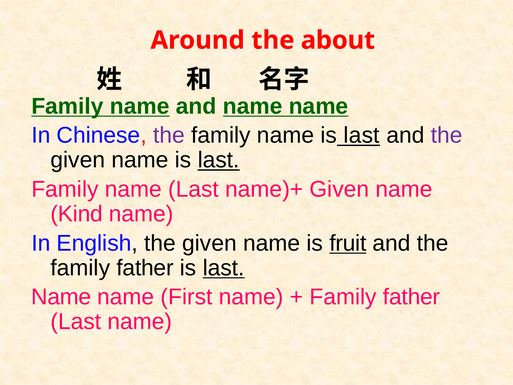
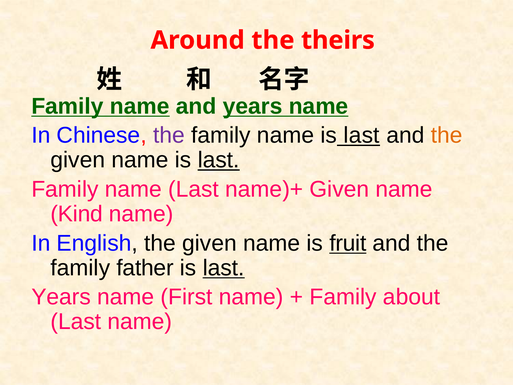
about: about -> theirs (338, 40)
and name: name -> years (253, 106)
the colour: purple -> orange (447, 135)
Name: Name -> Years (61, 297)
father: father -> about (412, 297)
